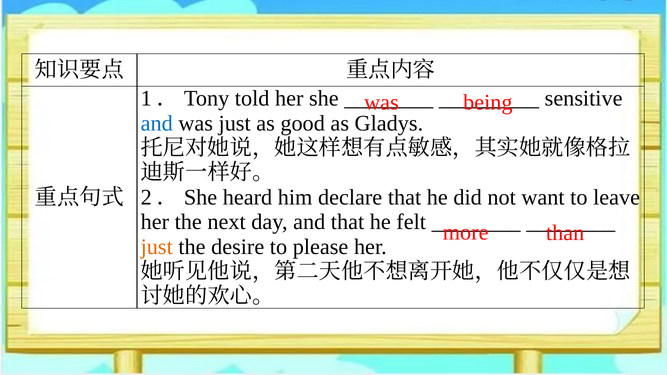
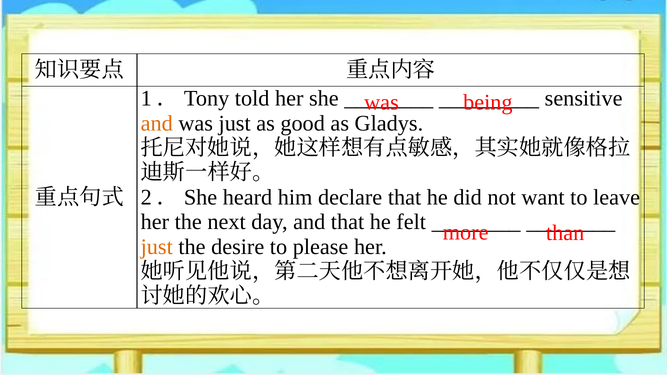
and colour: blue -> orange (157, 123)
